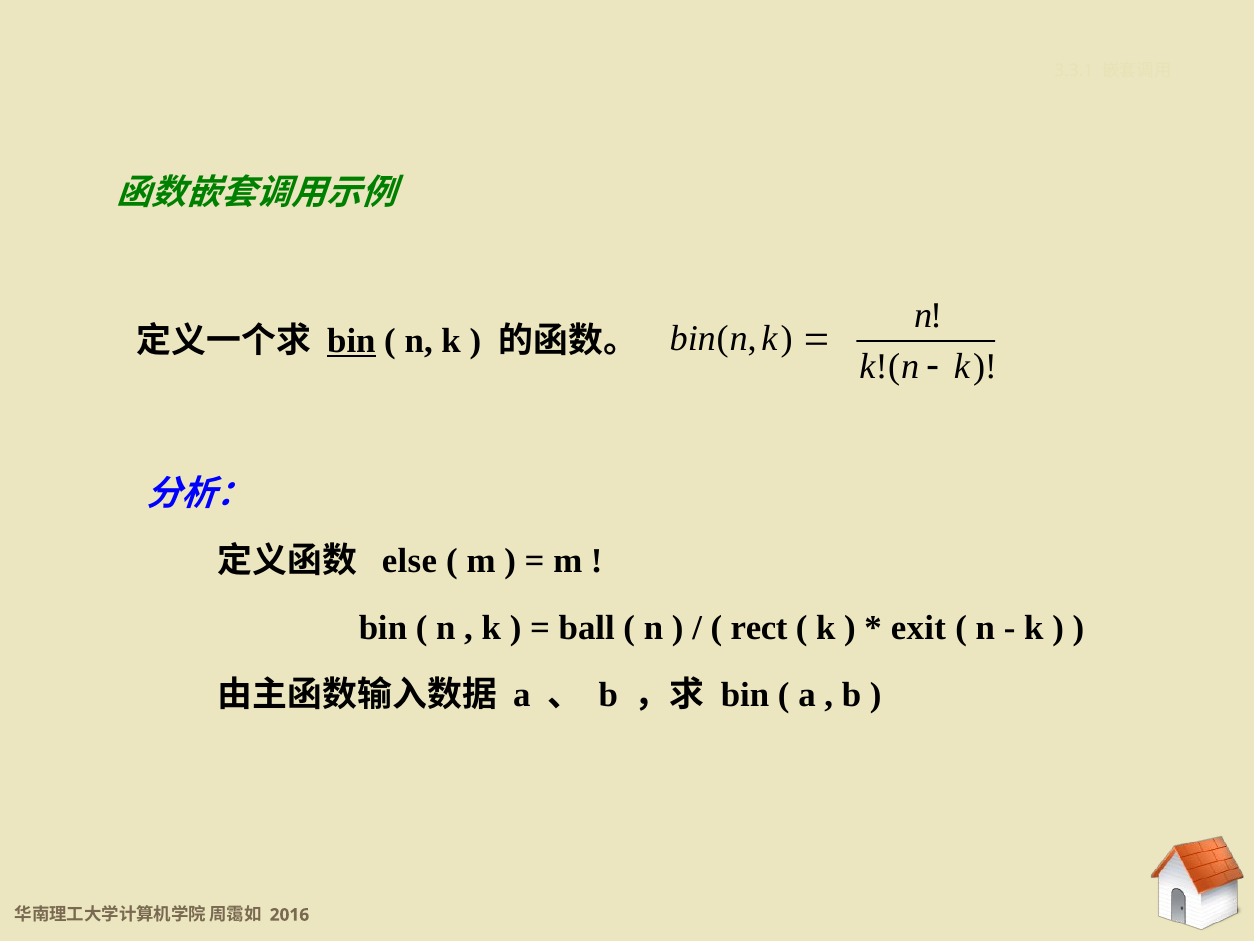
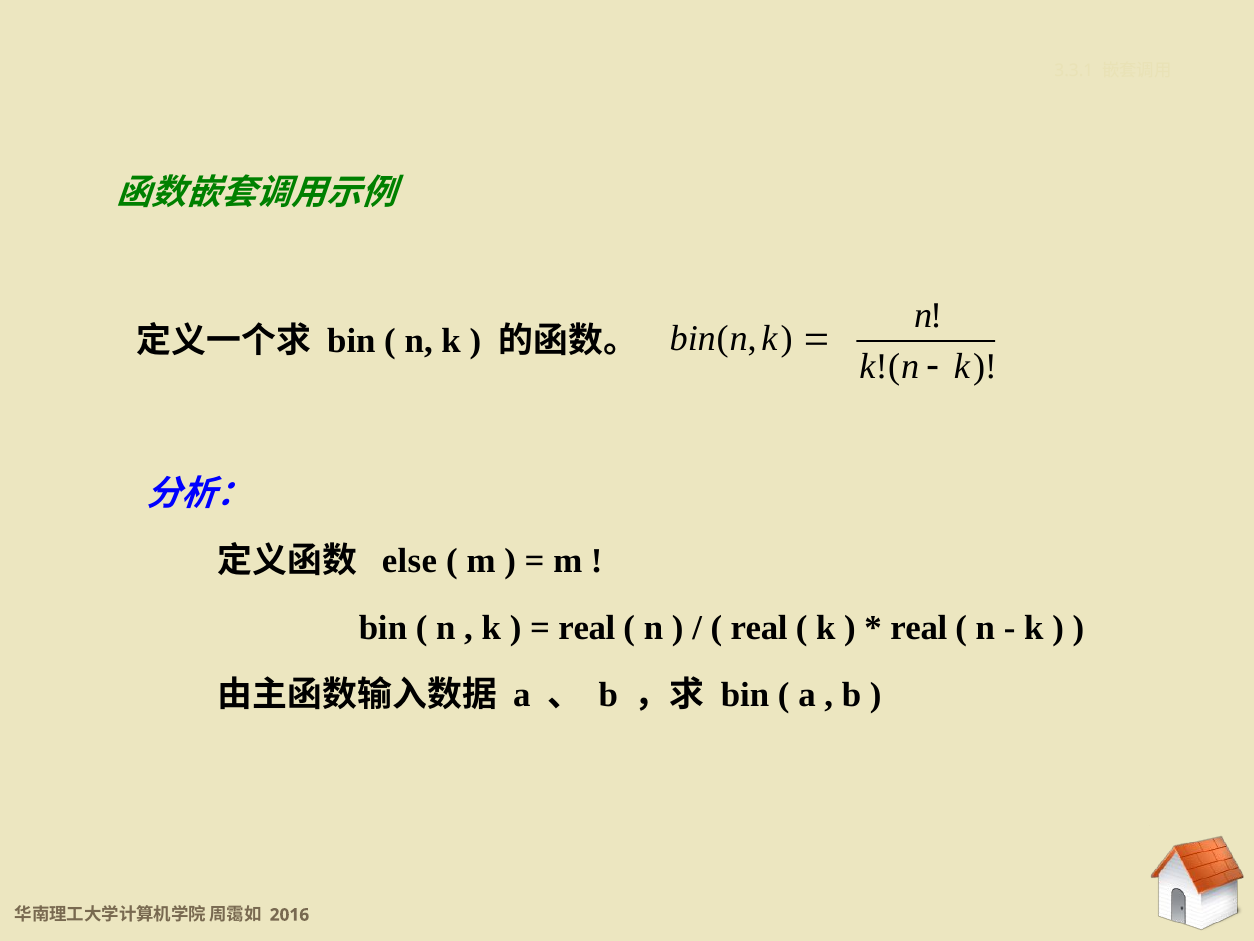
bin underline: present -> none (351, 341)
ball: ball -> real (587, 627)
rect: rect -> real (759, 627)
exit: exit -> real (919, 627)
